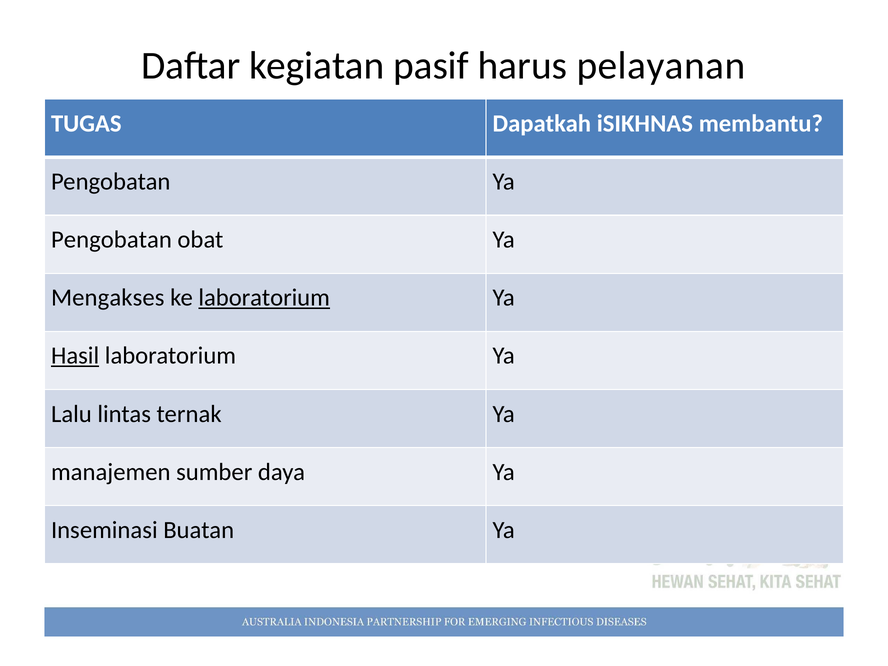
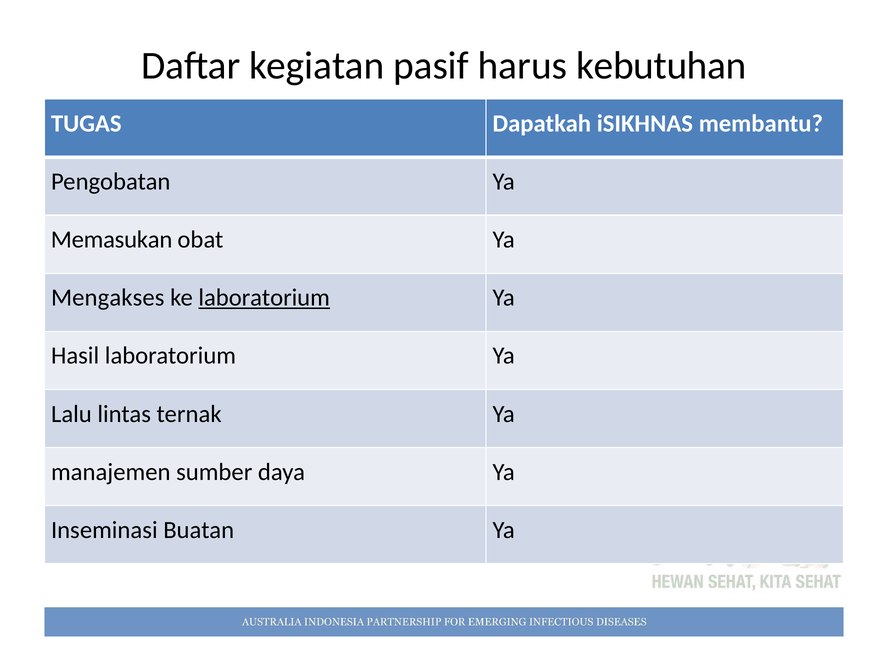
pelayanan: pelayanan -> kebutuhan (661, 66)
Pengobatan: Pengobatan -> Memasukan (112, 240)
Hasil underline: present -> none (75, 356)
